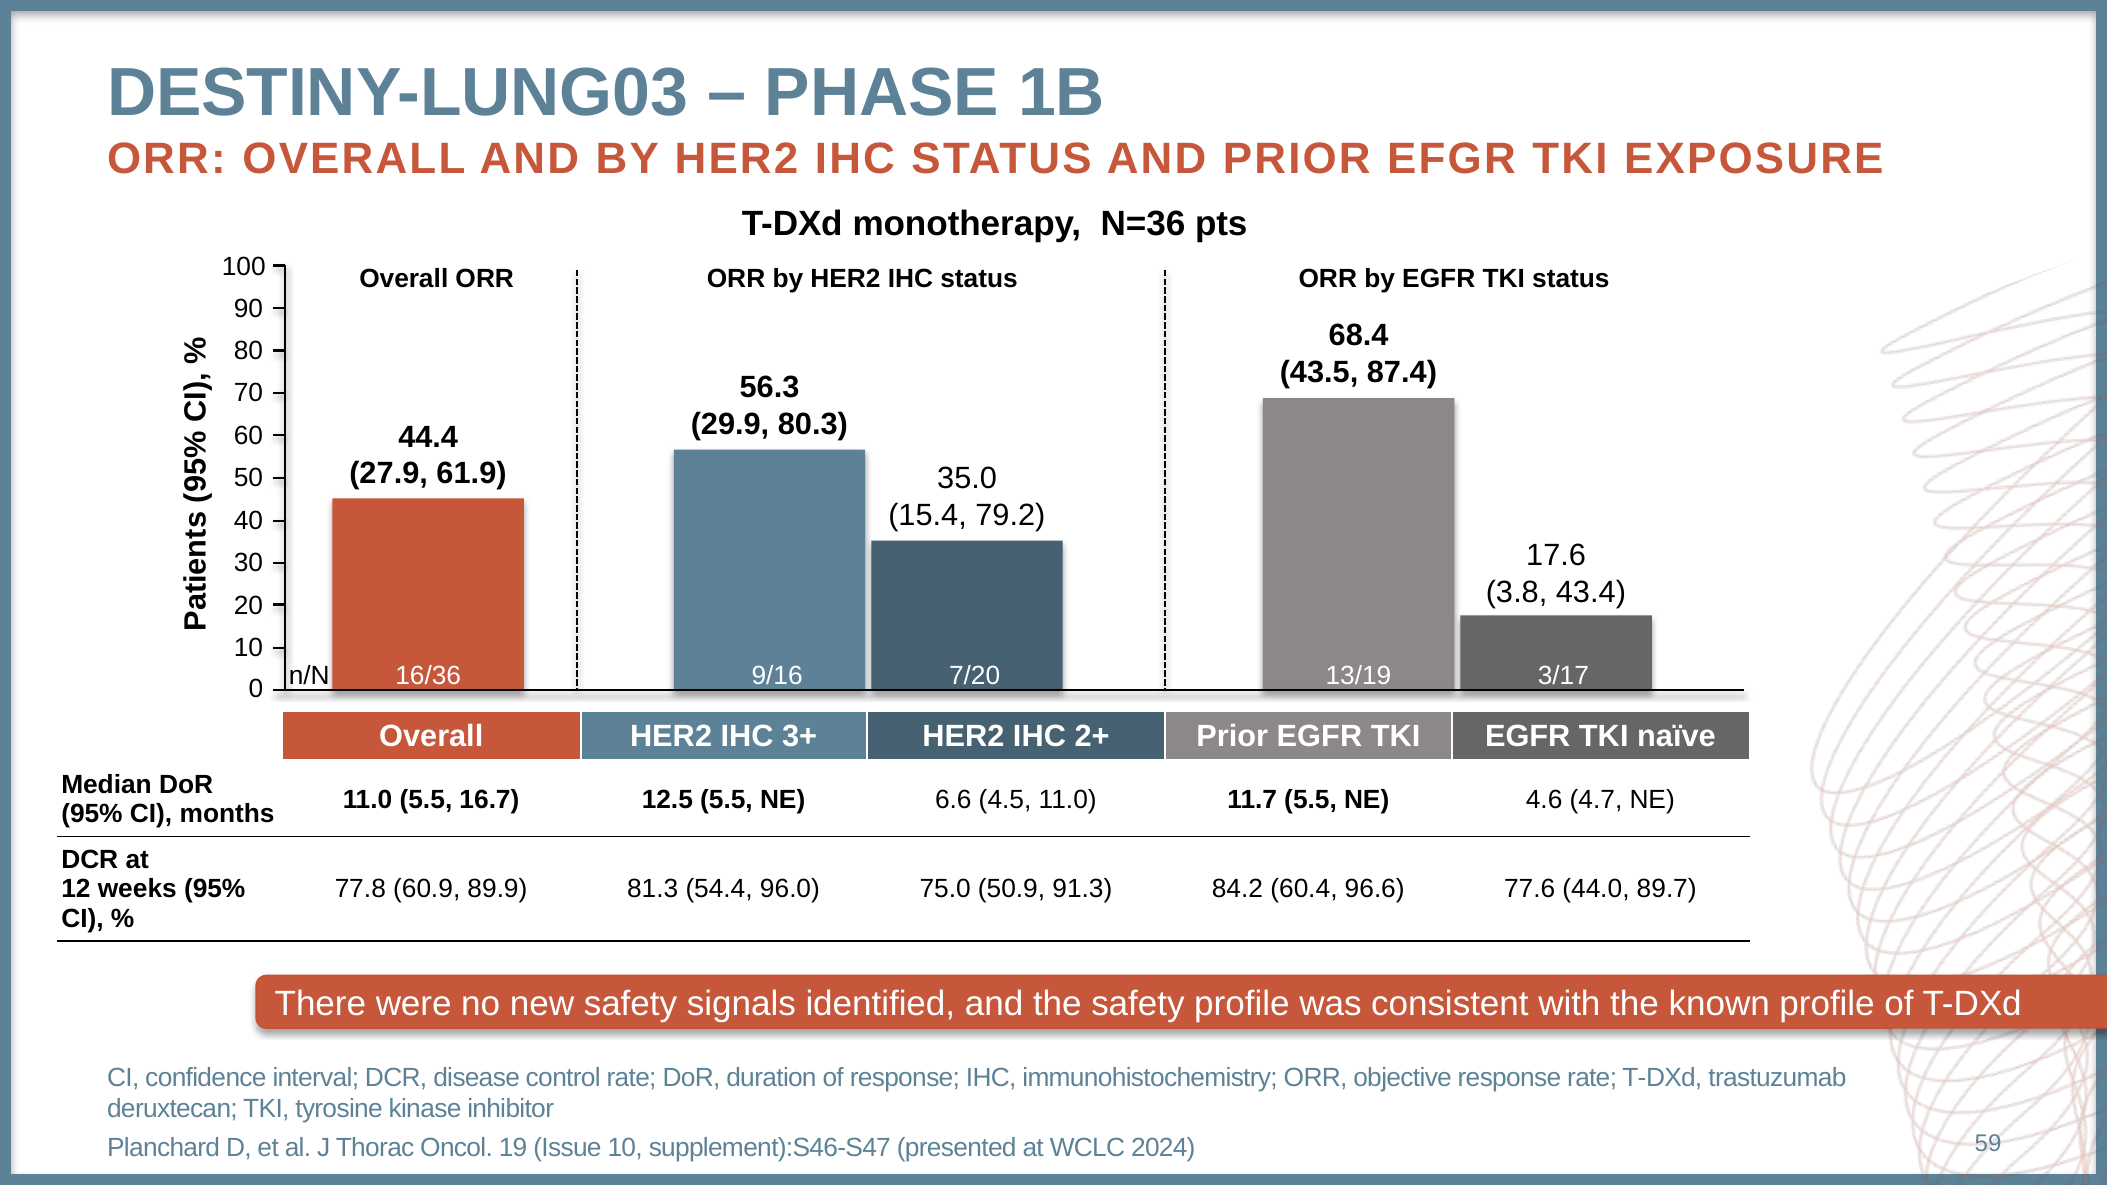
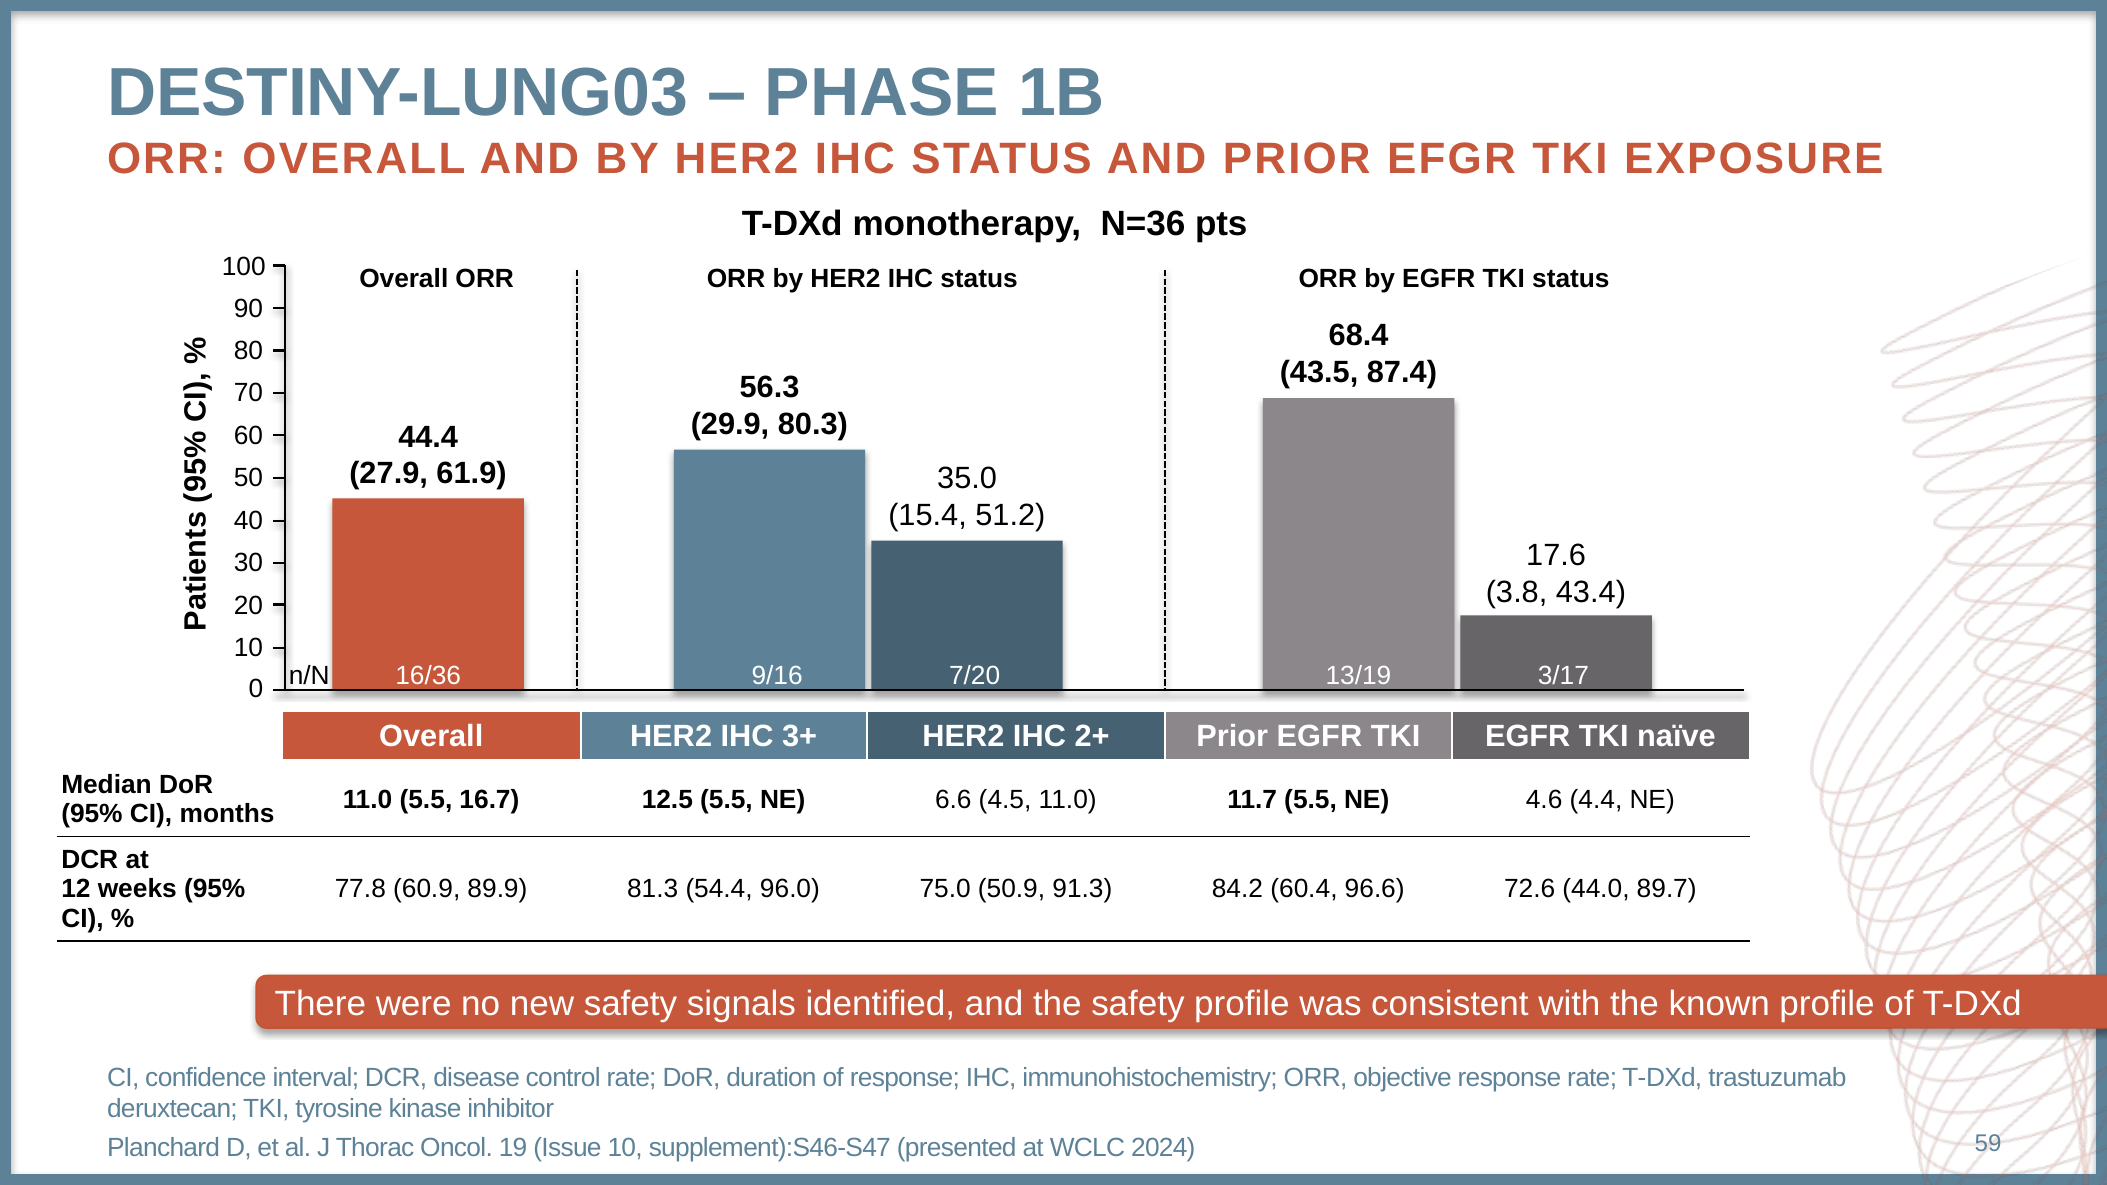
79.2: 79.2 -> 51.2 (1010, 516)
4.7: 4.7 -> 4.4 (1596, 799)
77.6: 77.6 -> 72.6 (1530, 889)
